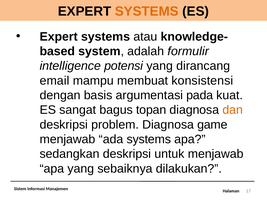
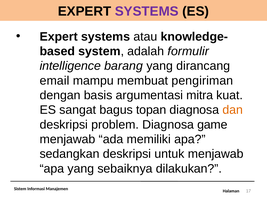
SYSTEMS colour: orange -> purple (147, 11)
potensi: potensi -> barang (124, 66)
konsistensi: konsistensi -> pengiriman (202, 81)
pada: pada -> mitra (200, 95)
ada systems: systems -> memiliki (149, 139)
